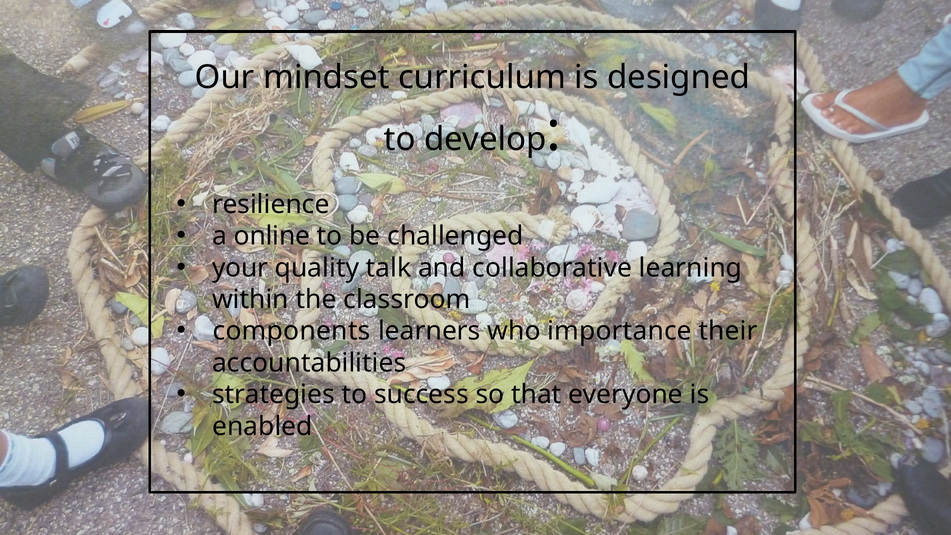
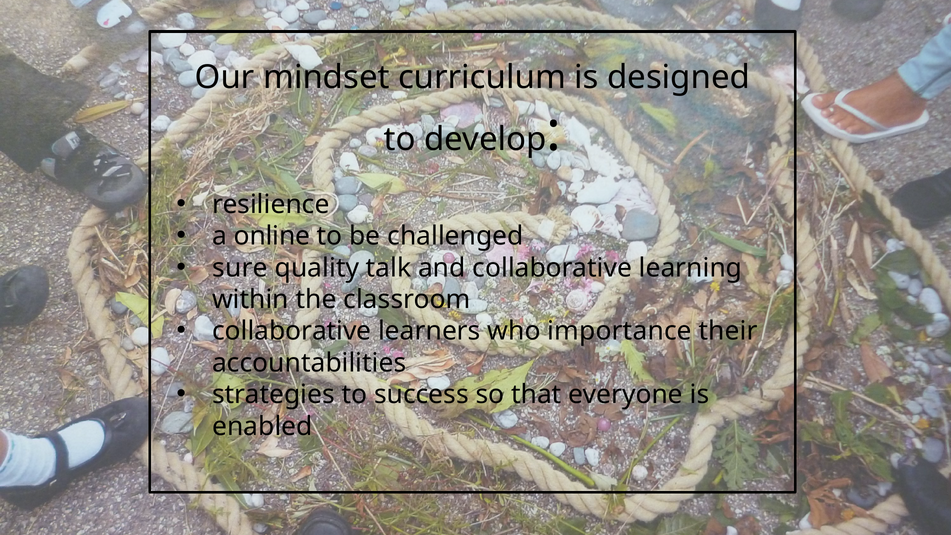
your: your -> sure (240, 268)
components: components -> collaborative (292, 331)
